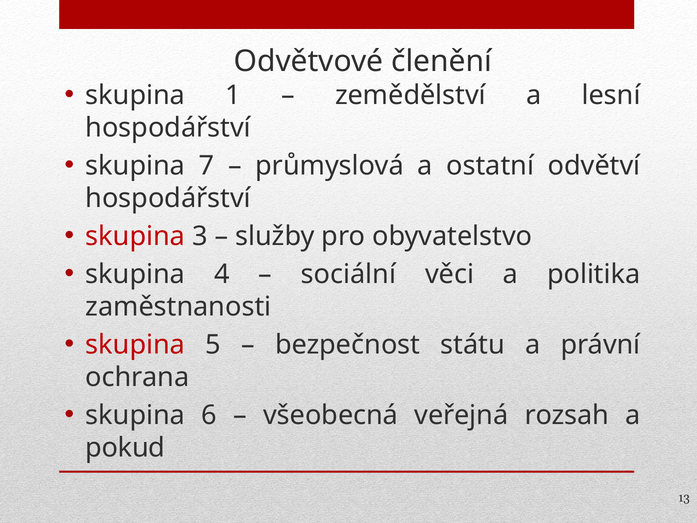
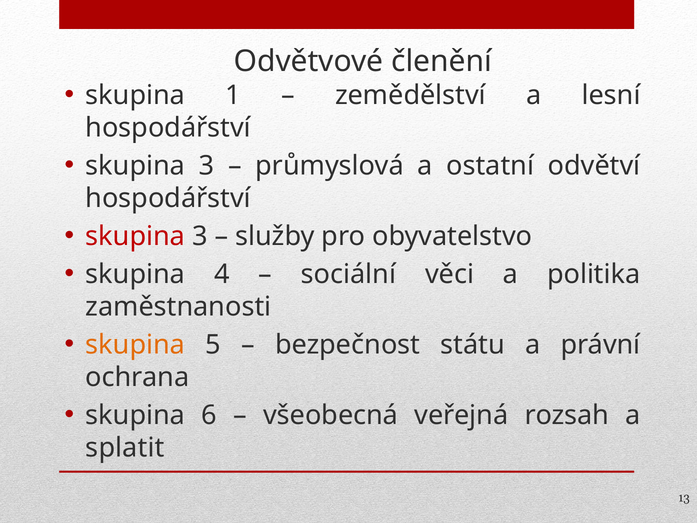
7: 7 -> 3 (207, 166)
skupina colour: red -> orange (135, 345)
pokud: pokud -> splatit (125, 448)
